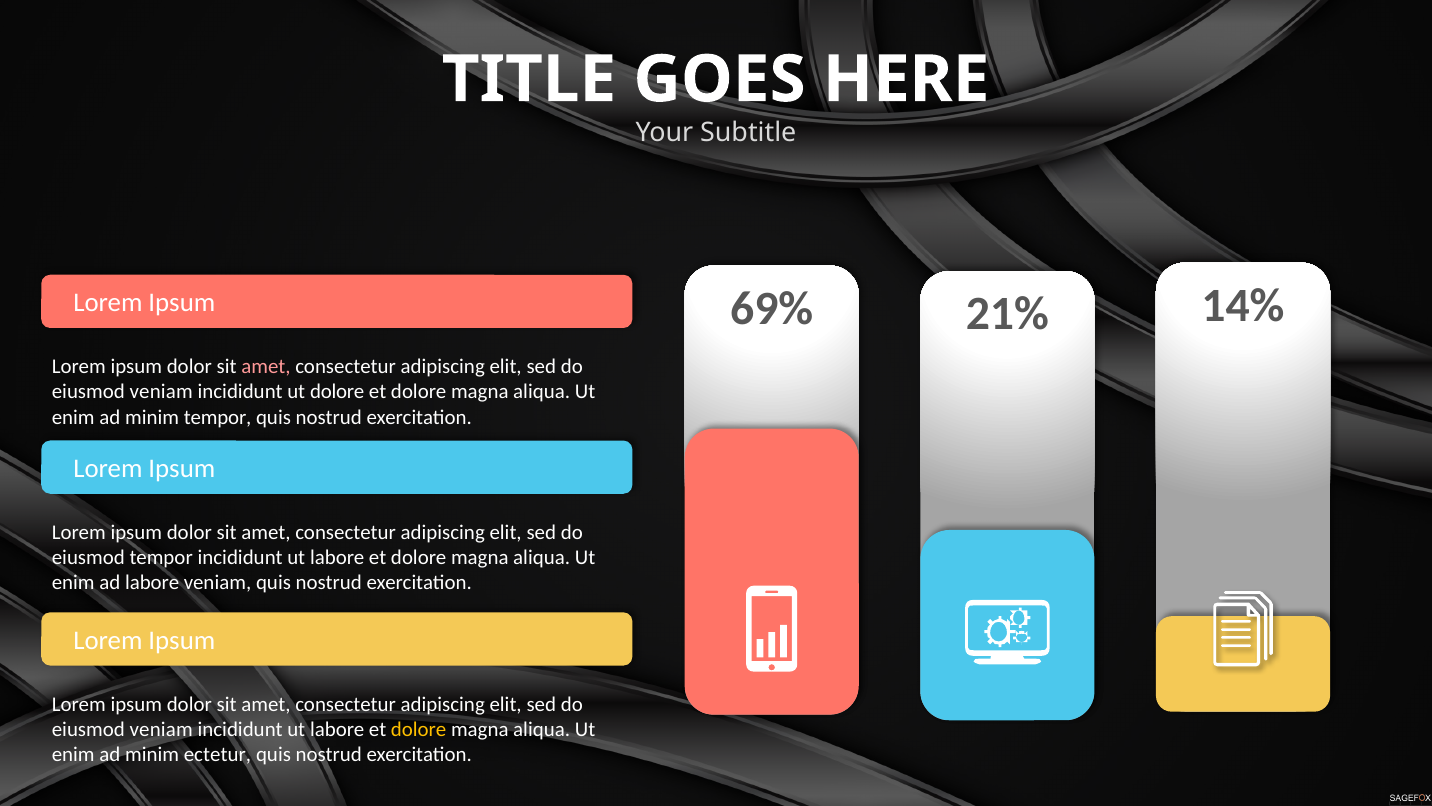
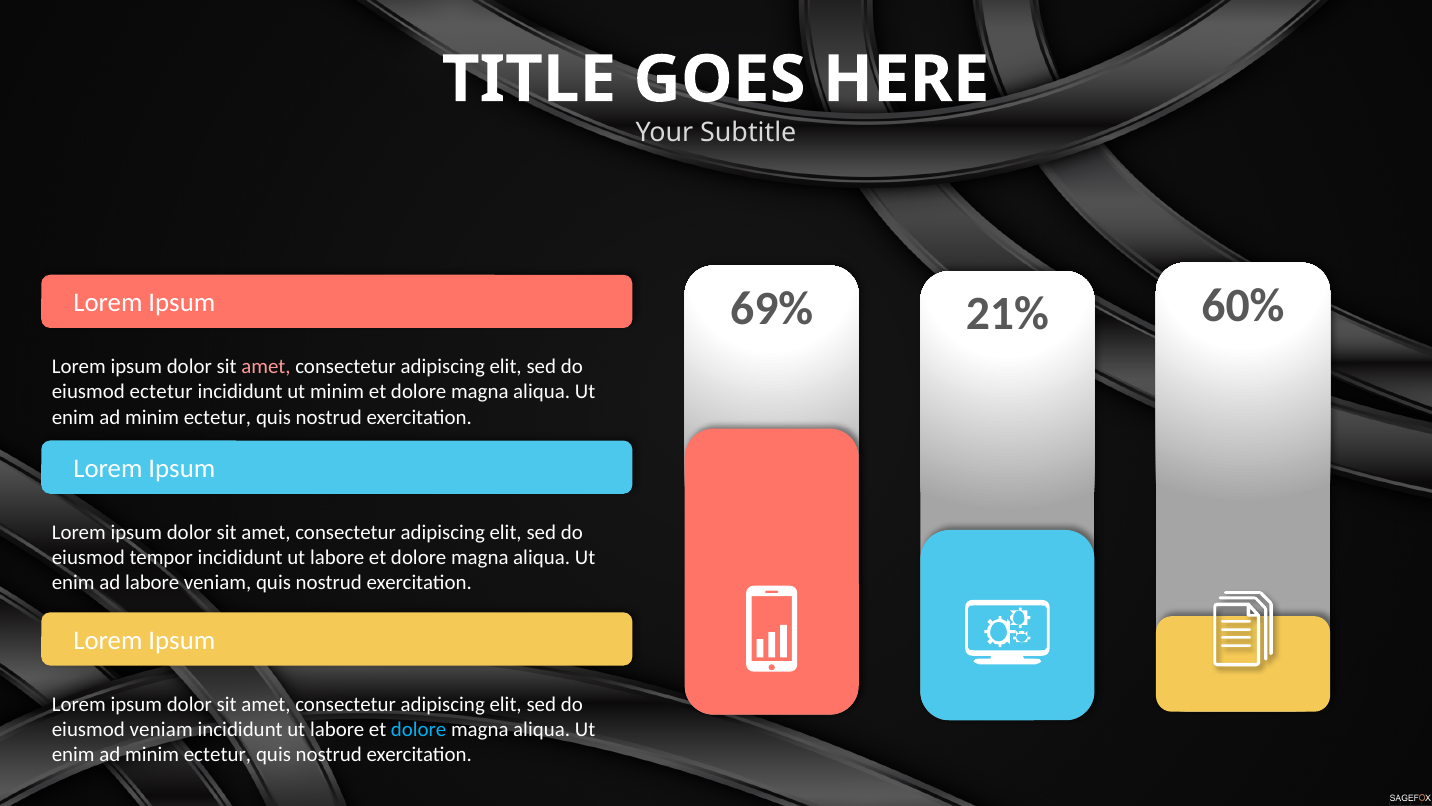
14%: 14% -> 60% (1243, 305)
veniam: veniam -> ectetur (161, 392)
ut dolore: dolore -> minim (337, 392)
tempor: tempor -> ectetur (217, 417)
dolore colour: yellow -> light blue (419, 729)
